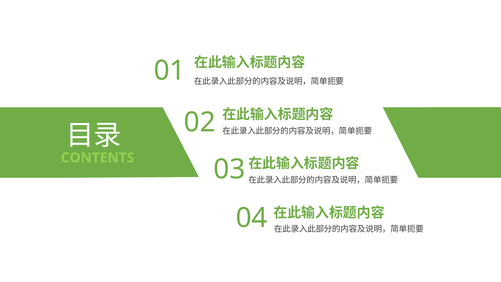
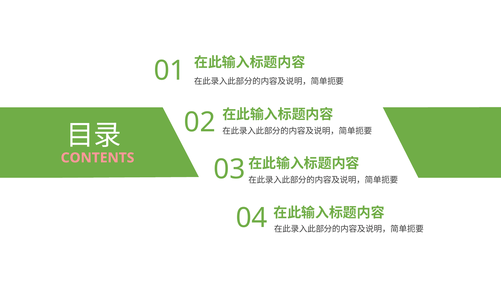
CONTENTS colour: light green -> pink (98, 158)
